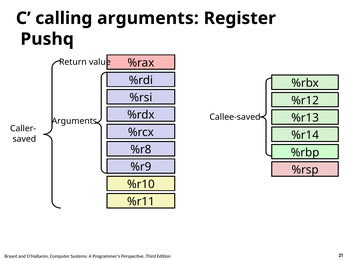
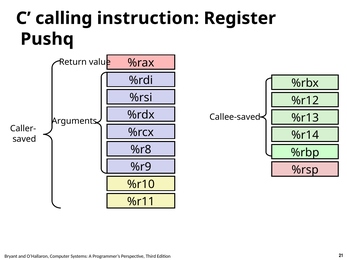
calling arguments: arguments -> instruction (148, 18)
